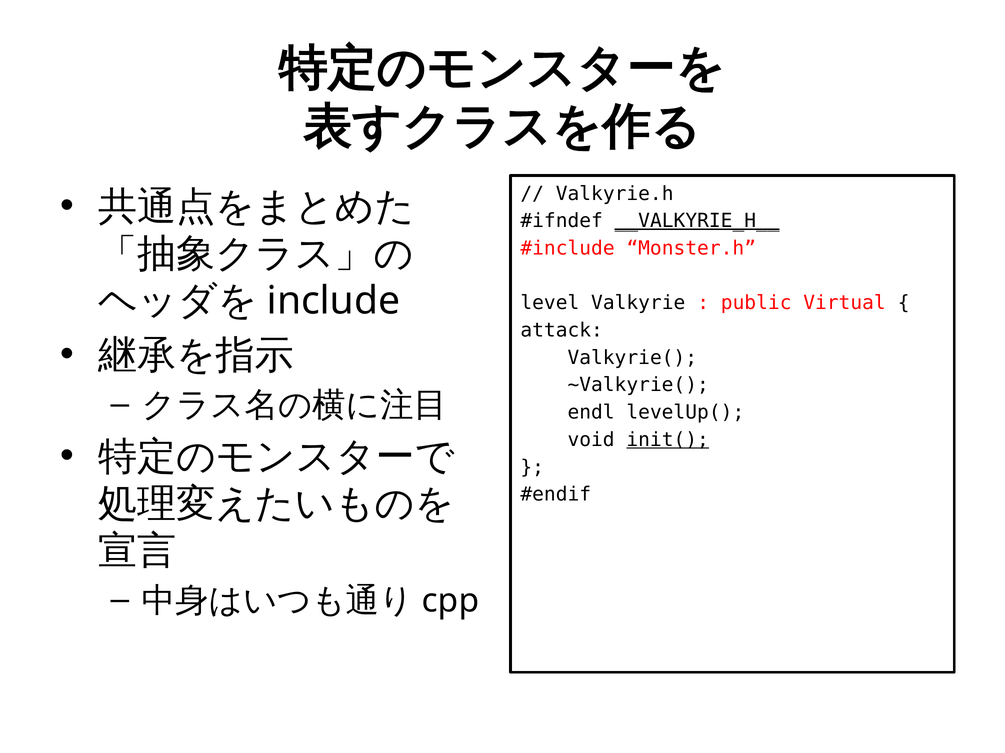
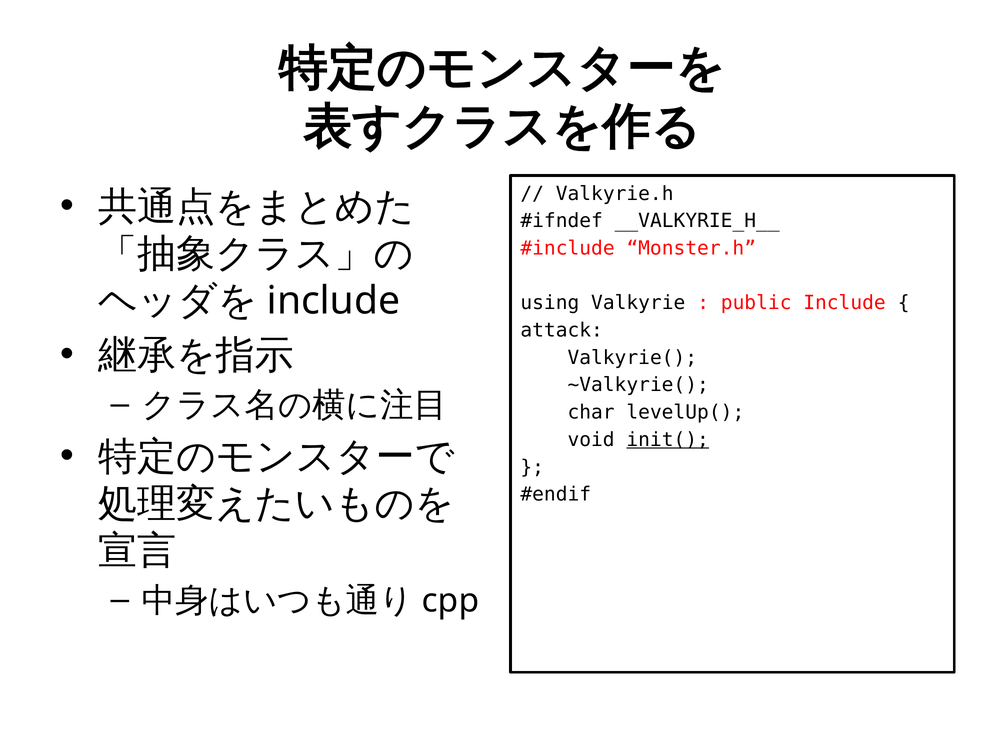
__VALKYRIE_H__ underline: present -> none (697, 221)
level: level -> using (550, 303)
public Virtual: Virtual -> Include (845, 303)
endl: endl -> char (591, 413)
